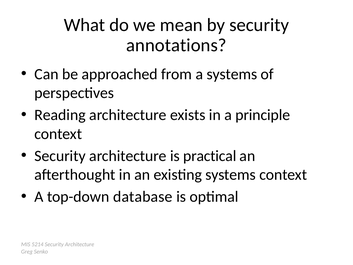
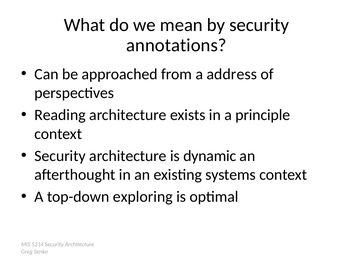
a systems: systems -> address (232, 74)
practical: practical -> dynamic (210, 156)
database: database -> exploring (143, 197)
